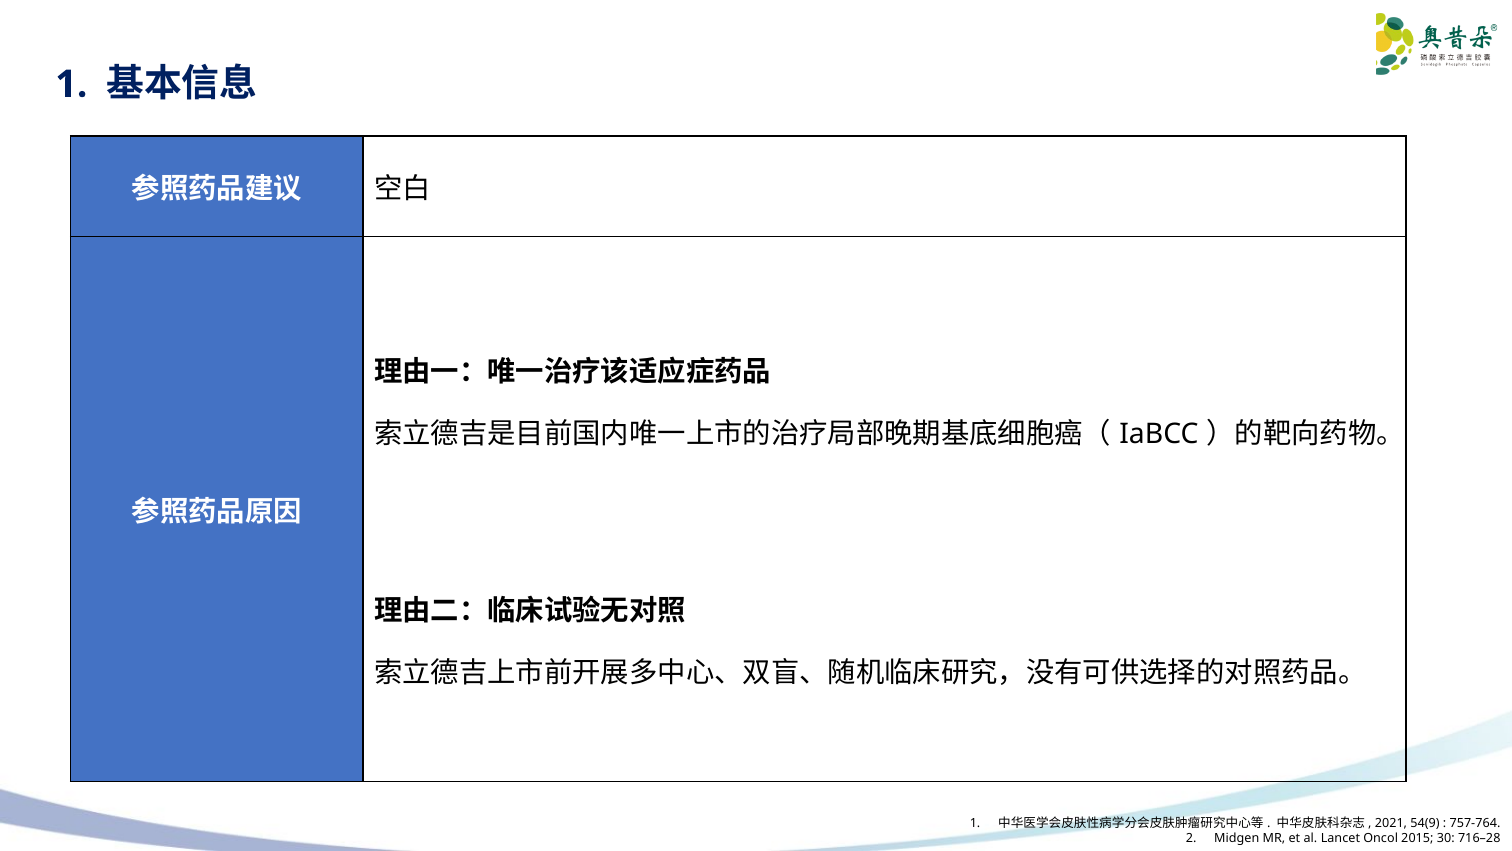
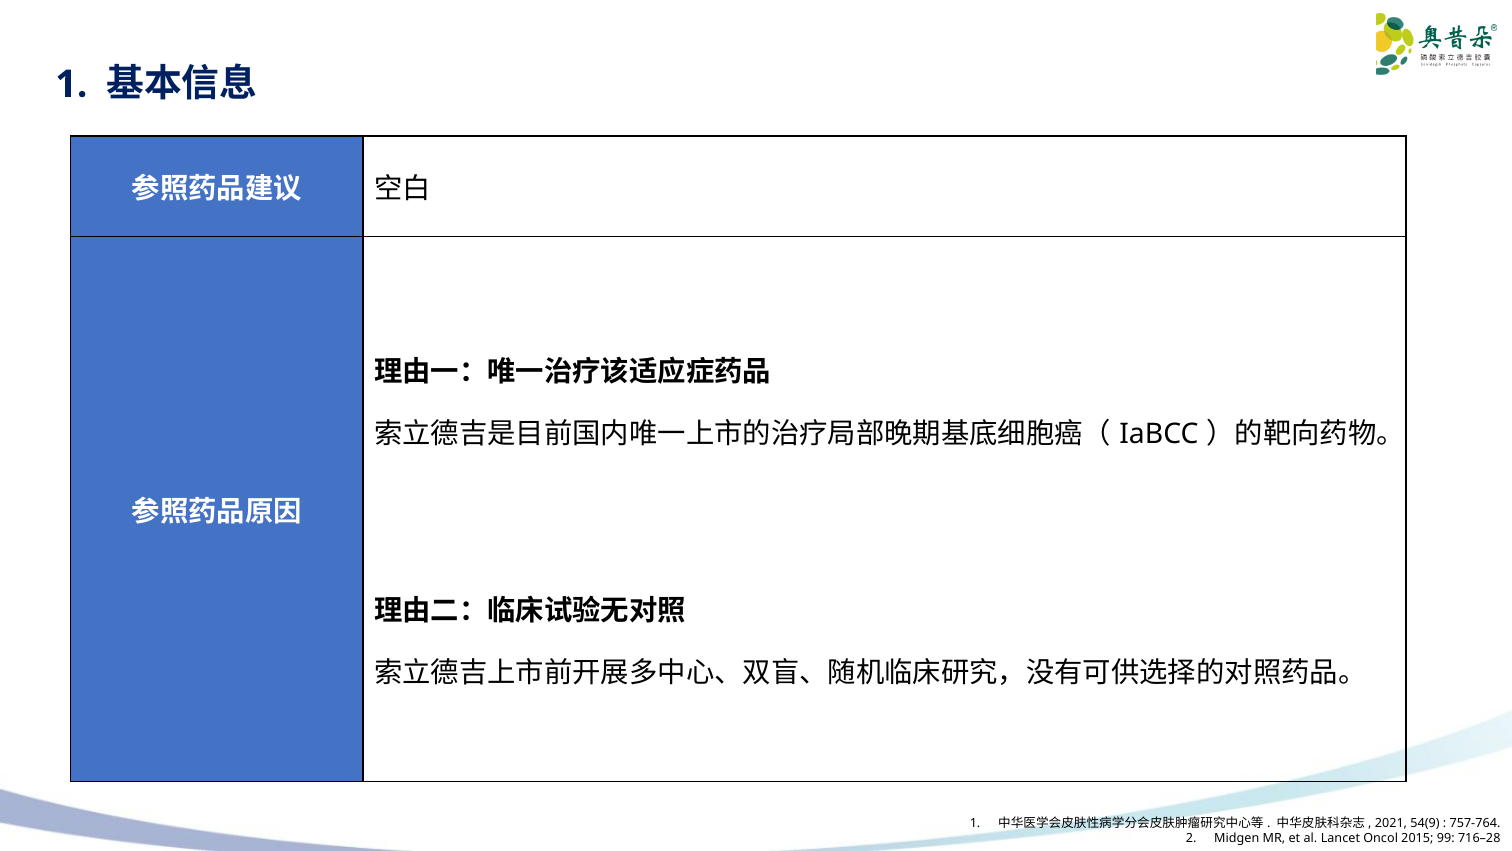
30: 30 -> 99 (1446, 838)
